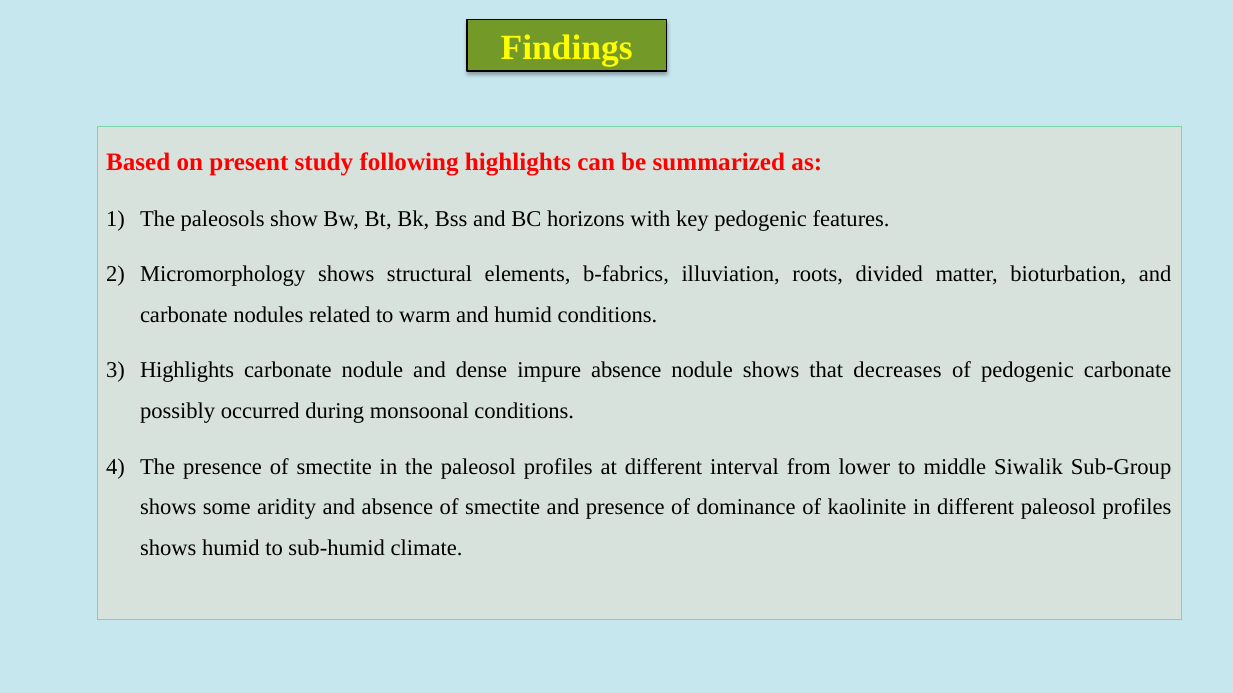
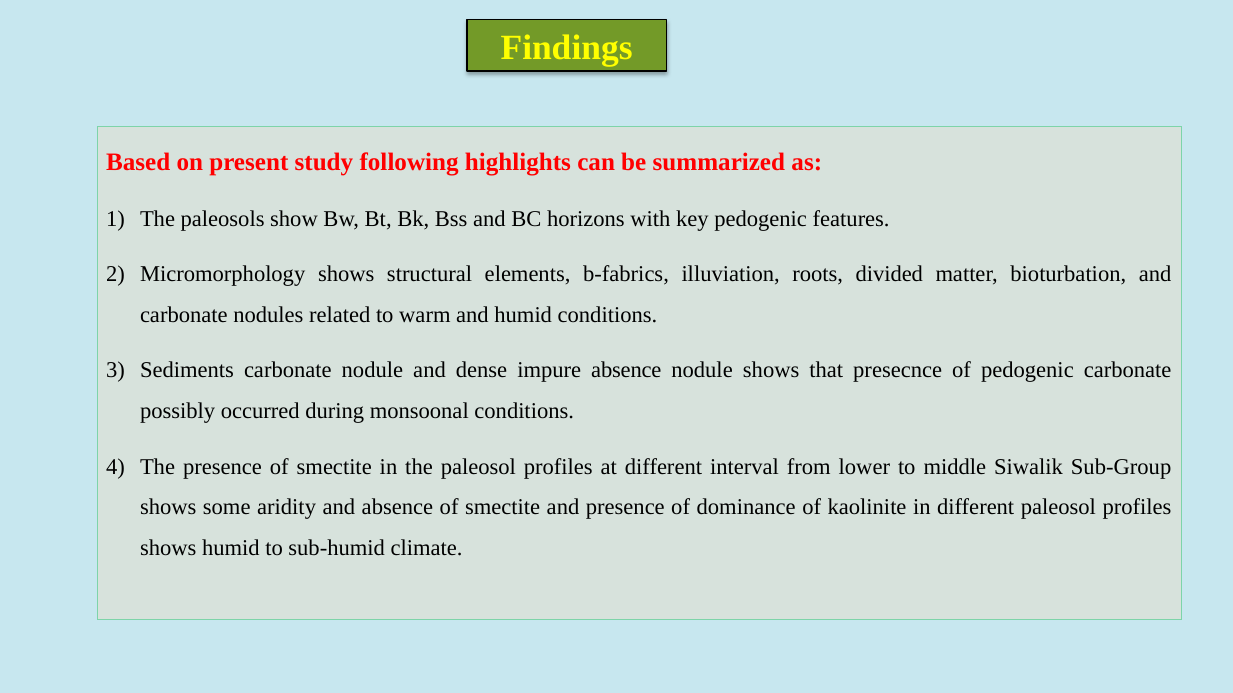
Highlights: Highlights -> Sediments (187, 371)
decreases: decreases -> presecnce (898, 371)
